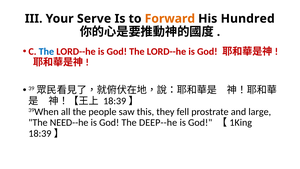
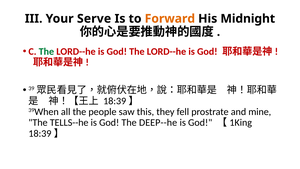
Hundred: Hundred -> Midnight (248, 19)
The colour: blue -> green (46, 51)
large: large -> mine (260, 112)
NEED--he: NEED--he -> TELLS--he (69, 122)
